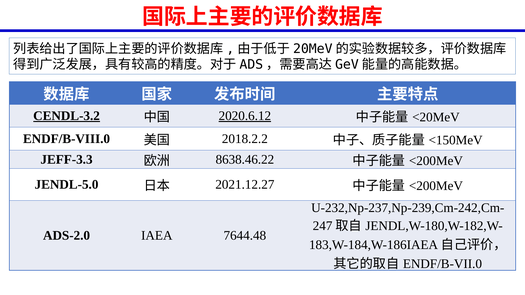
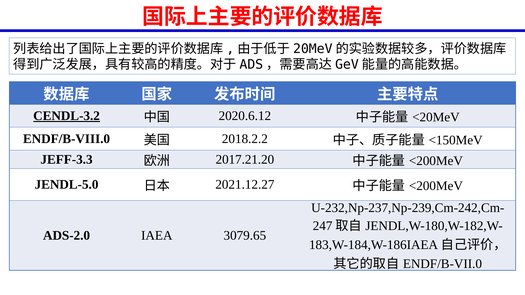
2020.6.12 underline: present -> none (245, 116)
8638.46.22: 8638.46.22 -> 2017.21.20 (245, 160)
7644.48: 7644.48 -> 3079.65 (245, 236)
